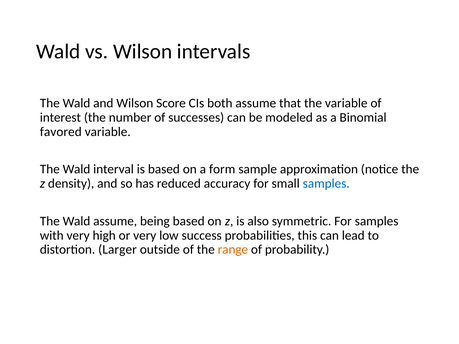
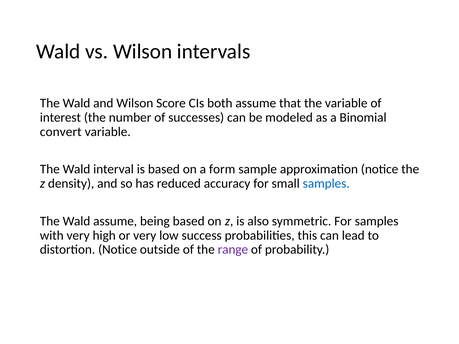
favored: favored -> convert (61, 132)
distortion Larger: Larger -> Notice (118, 250)
range colour: orange -> purple (233, 250)
